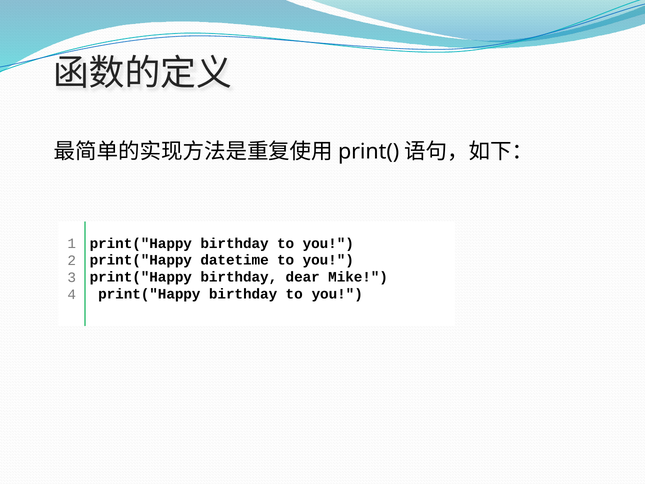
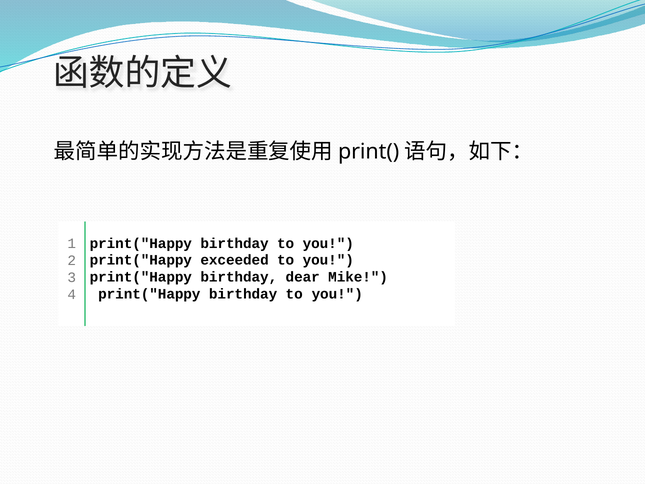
datetime: datetime -> exceeded (235, 260)
